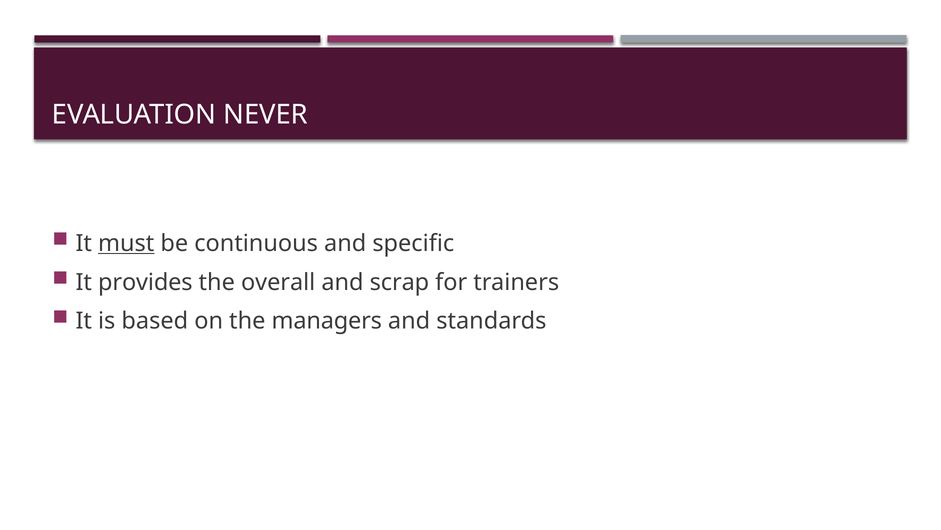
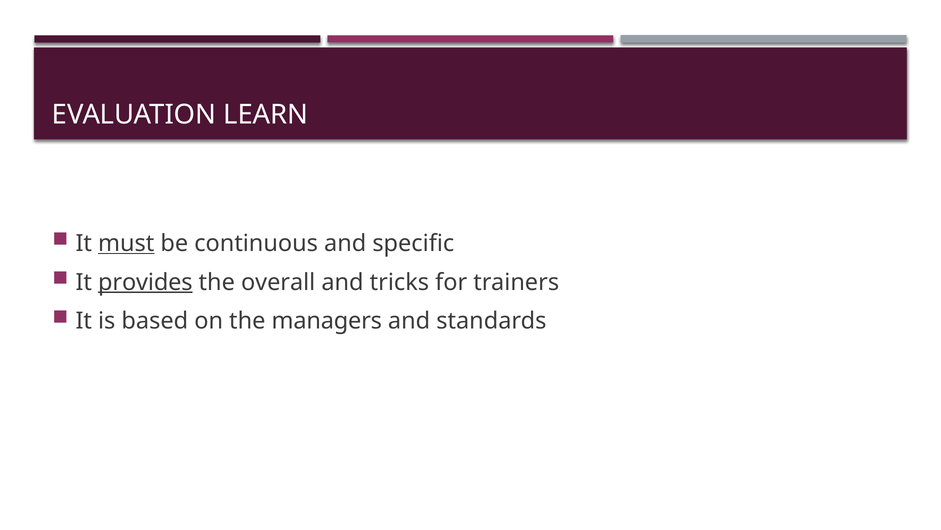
NEVER: NEVER -> LEARN (266, 114)
provides underline: none -> present (145, 282)
scrap: scrap -> tricks (399, 282)
